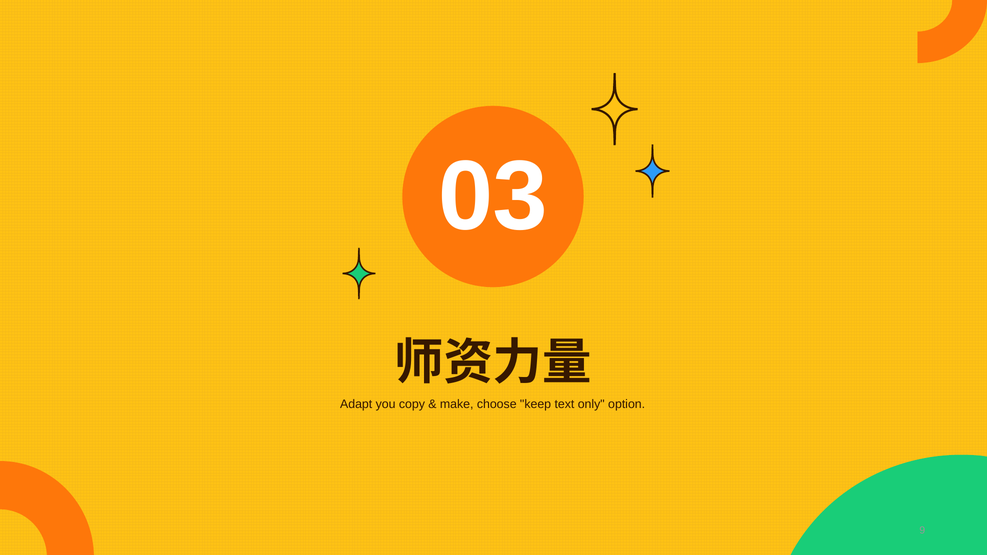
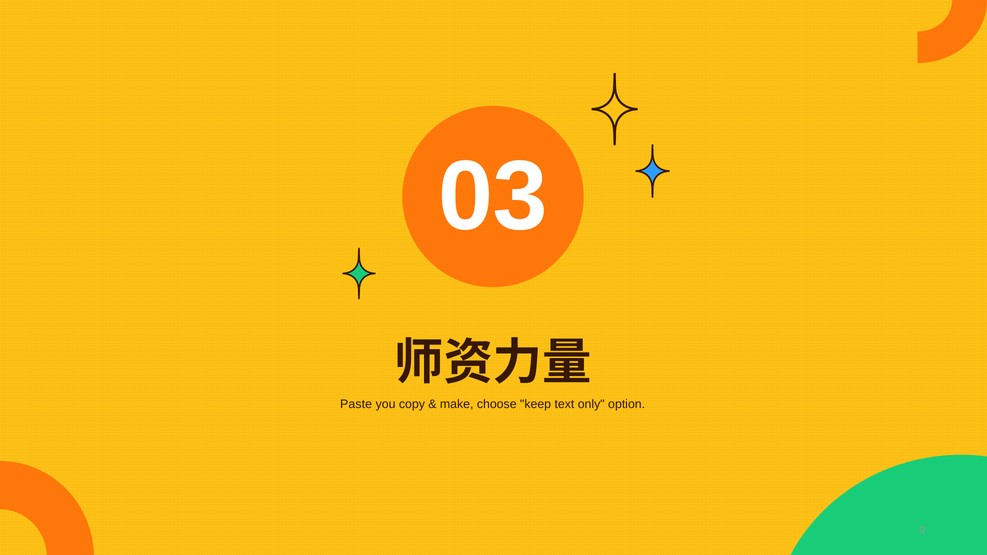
Adapt: Adapt -> Paste (356, 404)
